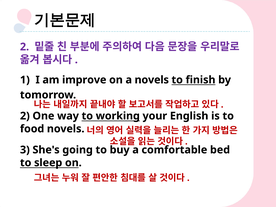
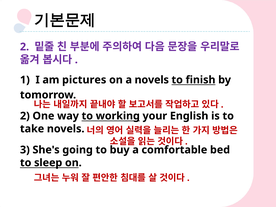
improve: improve -> pictures (84, 80)
food: food -> take (32, 129)
